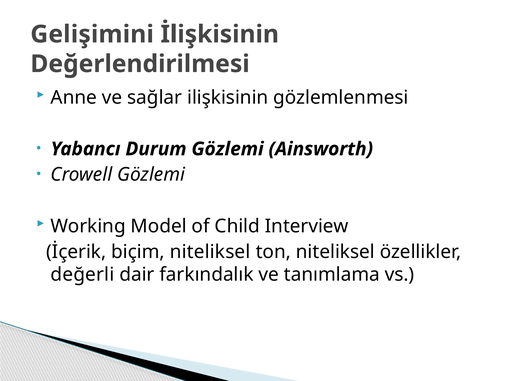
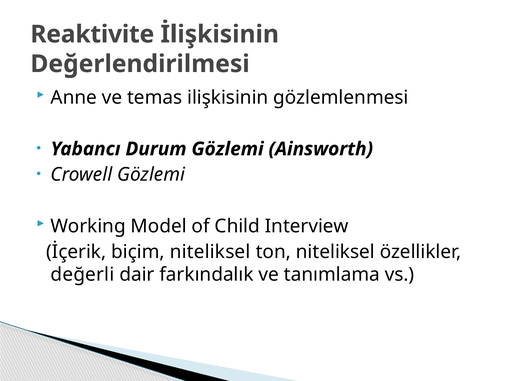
Gelişimini: Gelişimini -> Reaktivite (92, 34)
sağlar: sağlar -> temas (155, 97)
